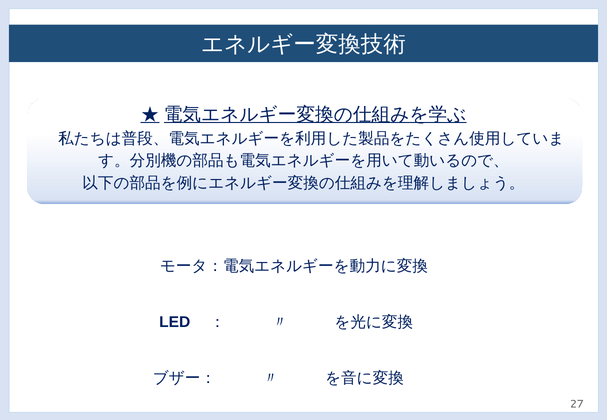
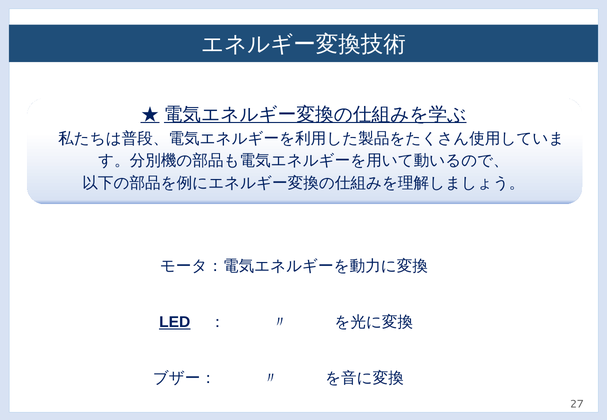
LED underline: none -> present (175, 322)
